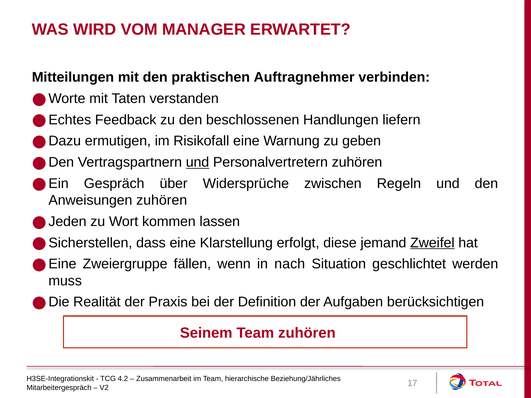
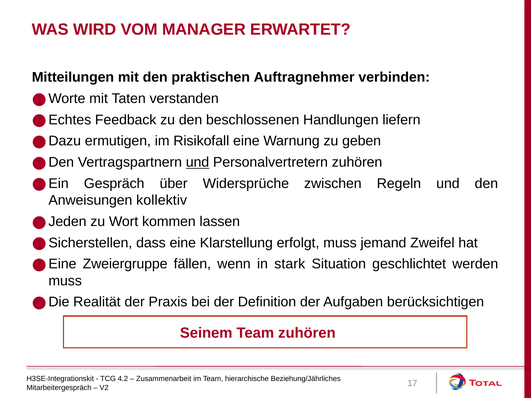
Anweisungen zuhören: zuhören -> kollektiv (162, 200)
erfolgt diese: diese -> muss (340, 243)
Zweifel underline: present -> none (432, 243)
nach: nach -> stark (290, 264)
